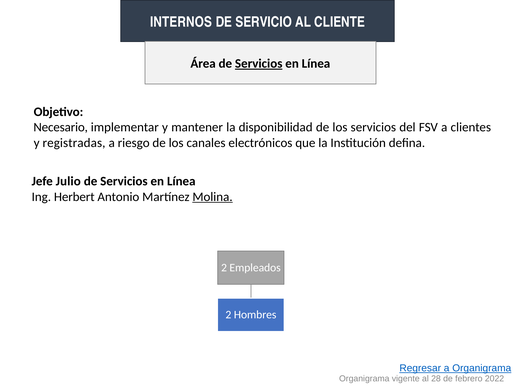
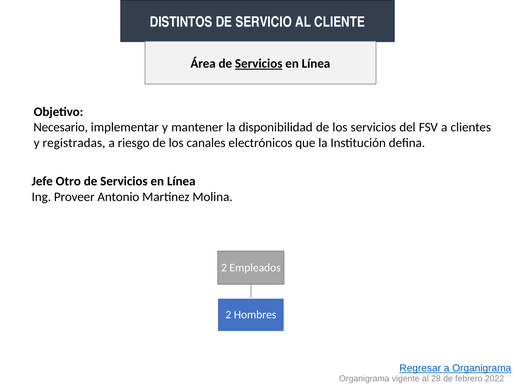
INTERNOS: INTERNOS -> DISTINTOS (181, 22)
Julio: Julio -> Otro (68, 181)
Herbert: Herbert -> Proveer (74, 197)
Molina underline: present -> none (213, 197)
